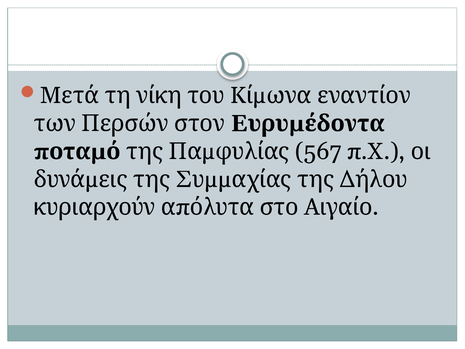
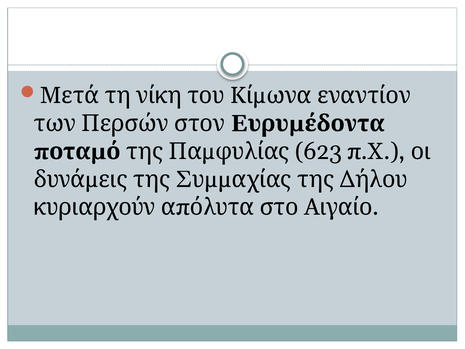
567: 567 -> 623 (318, 151)
